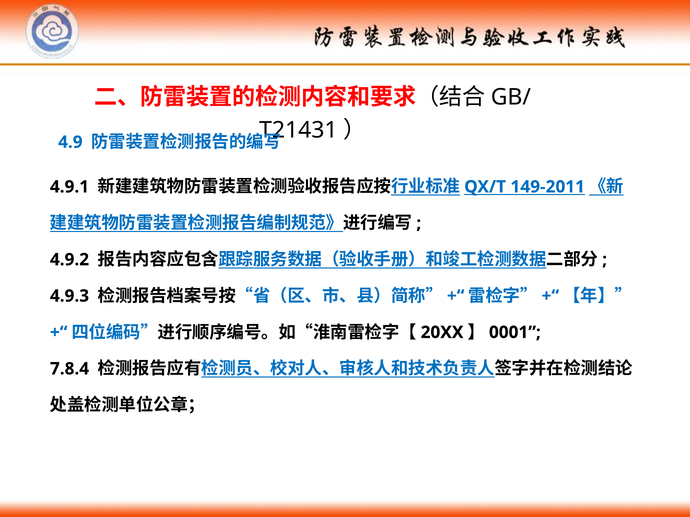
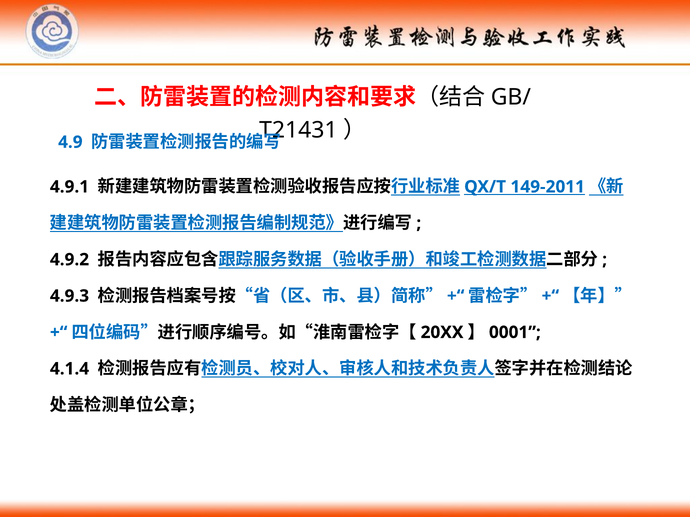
7.8.4: 7.8.4 -> 4.1.4 (70, 369)
